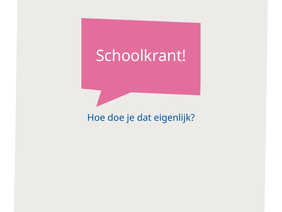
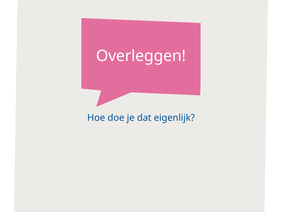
Schoolkrant: Schoolkrant -> Overleggen (141, 56)
